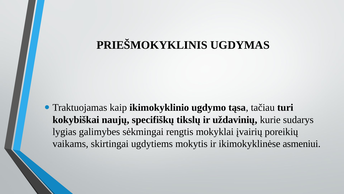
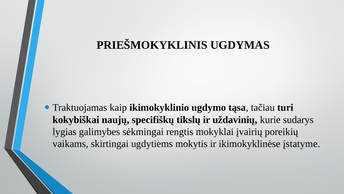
asmeniui: asmeniui -> įstatyme (302, 143)
